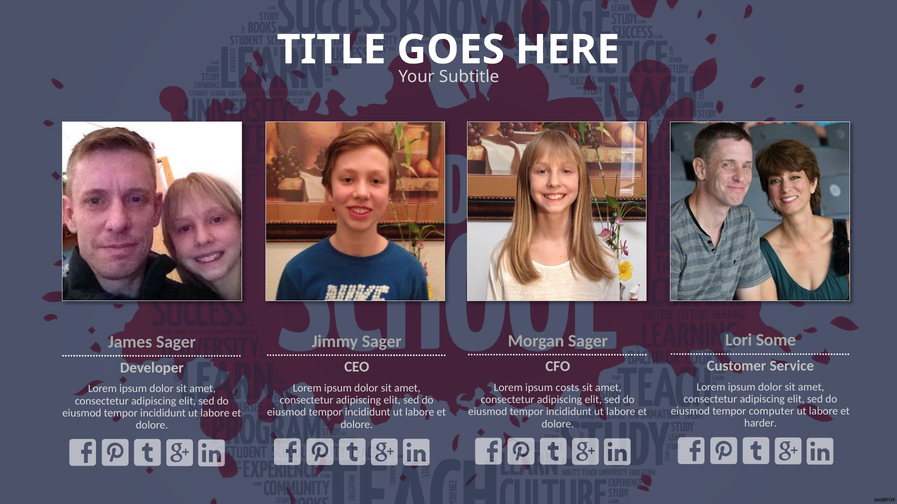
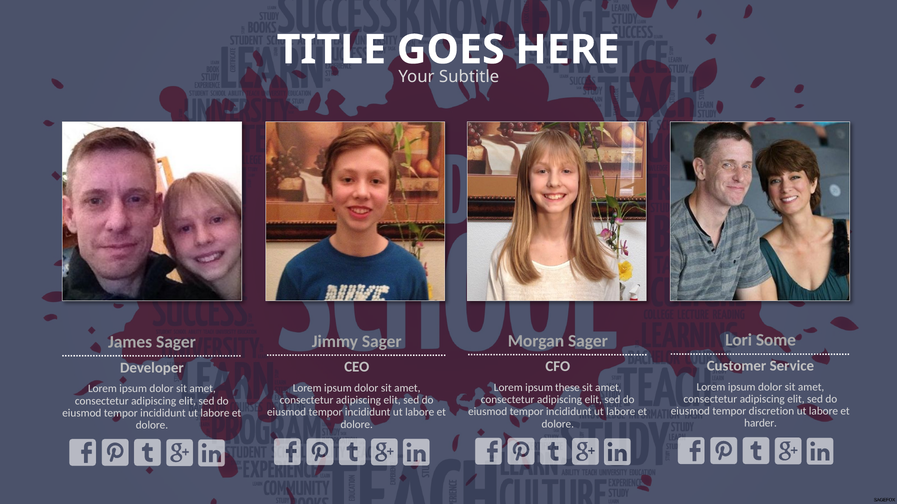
costs: costs -> these (567, 388)
computer: computer -> discretion (771, 412)
